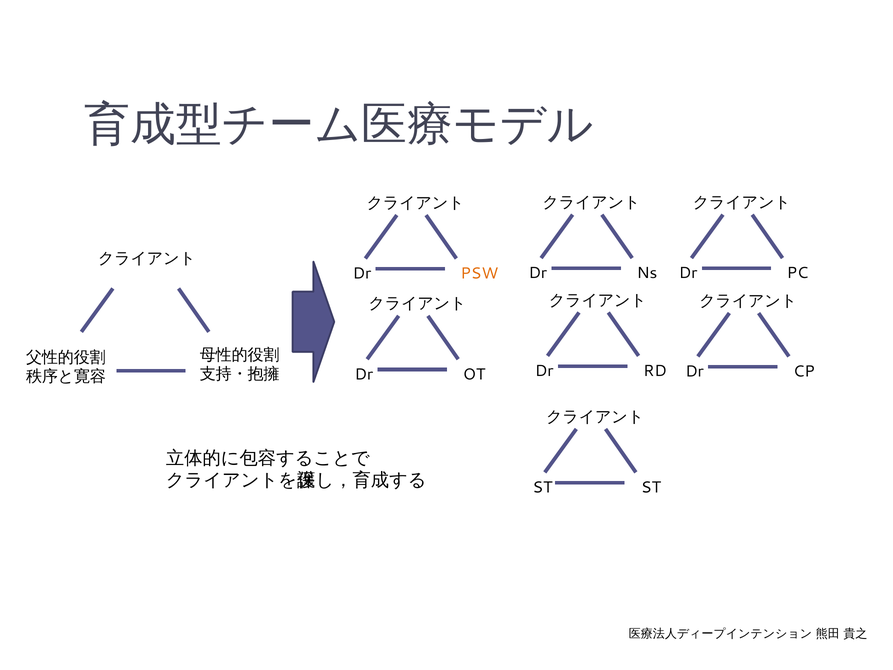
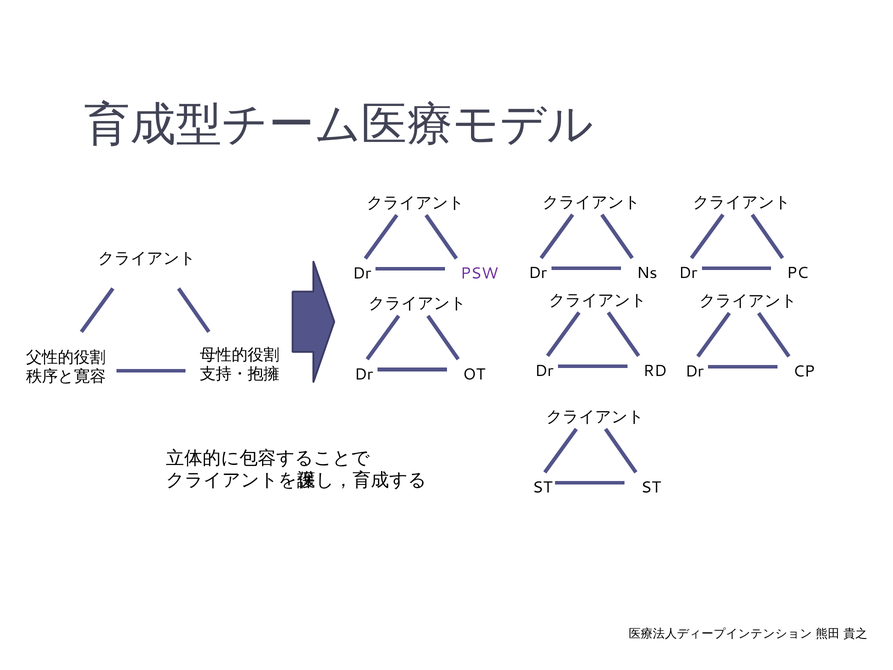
PSW colour: orange -> purple (479, 273)
